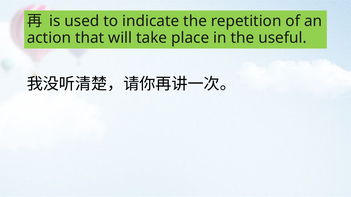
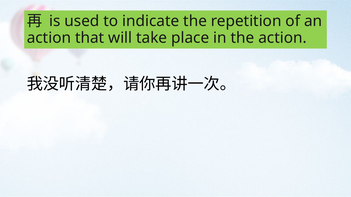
the useful: useful -> action (283, 38)
